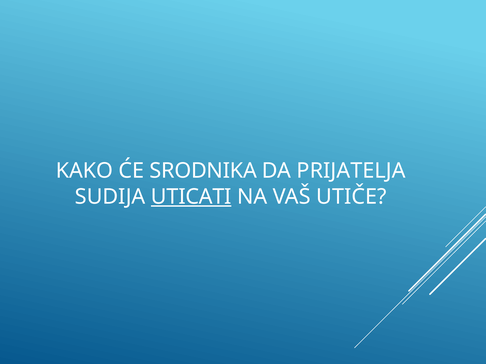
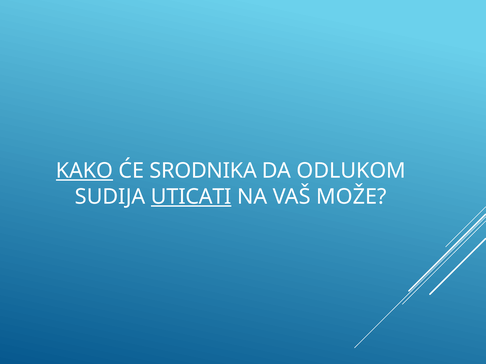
KAKO underline: none -> present (84, 171)
PRIJATELJA: PRIJATELJA -> ODLUKOM (351, 171)
UTIČE: UTIČE -> MOŽE (351, 197)
